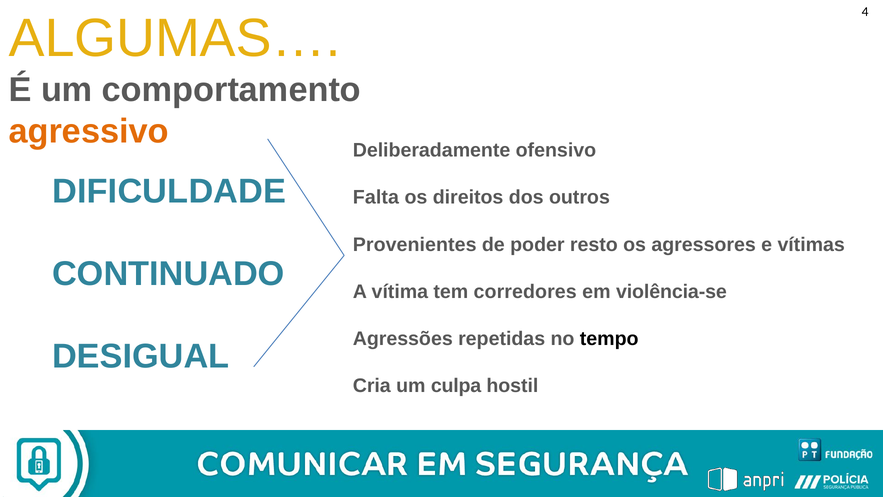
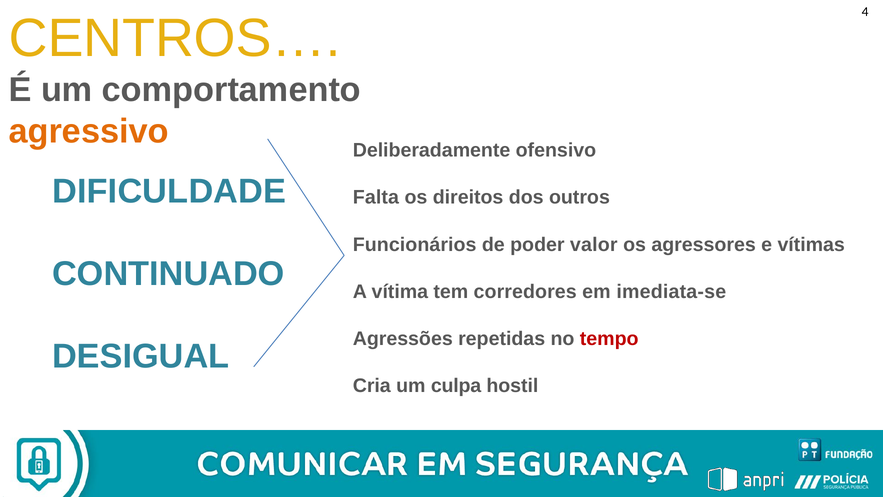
ALGUMAS…: ALGUMAS… -> CENTROS… (175, 38)
Provenientes: Provenientes -> Funcionários (415, 244)
resto: resto -> valor (594, 244)
violência-se: violência-se -> imediata-se (671, 291)
tempo colour: black -> red (609, 339)
